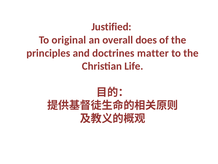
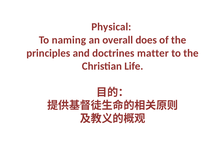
Justified: Justified -> Physical (111, 27)
original: original -> naming (69, 40)
